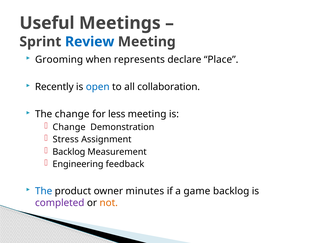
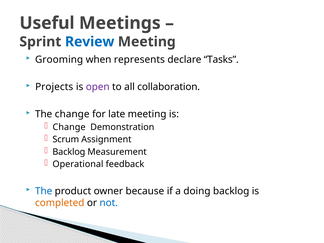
Place: Place -> Tasks (221, 60)
Recently: Recently -> Projects (54, 87)
open colour: blue -> purple (98, 87)
less: less -> late (117, 114)
Stress: Stress -> Scrum (66, 139)
Engineering: Engineering -> Operational (78, 164)
minutes: minutes -> because (145, 191)
game: game -> doing (197, 191)
completed colour: purple -> orange (60, 203)
not colour: orange -> blue (109, 203)
